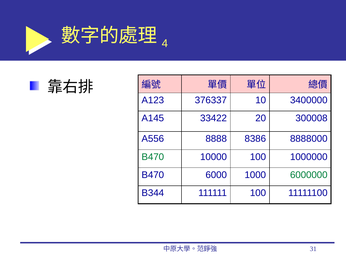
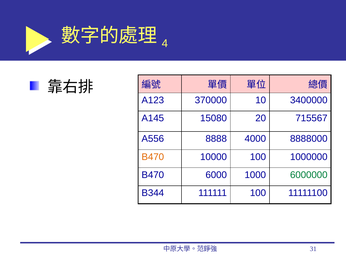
376337: 376337 -> 370000 (211, 100)
33422: 33422 -> 15080 (214, 118)
300008: 300008 -> 715567 (311, 118)
8386: 8386 -> 4000 (255, 138)
B470 colour: green -> orange (153, 157)
